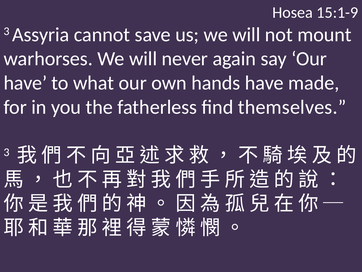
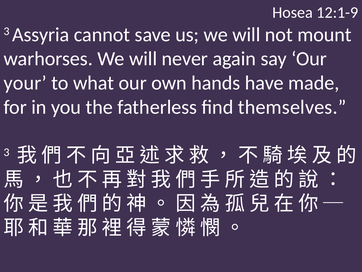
15:1-9: 15:1-9 -> 12:1-9 (337, 13)
have: have -> your (25, 83)
